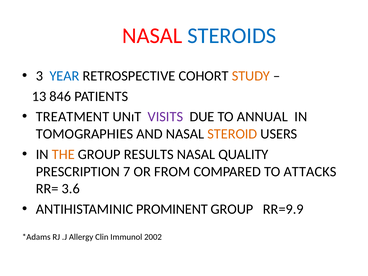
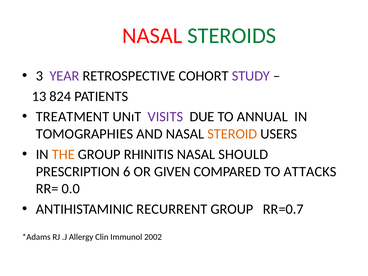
STEROIDS colour: blue -> green (232, 36)
YEAR colour: blue -> purple (64, 76)
STUDY colour: orange -> purple (251, 76)
846: 846 -> 824 (60, 96)
RESULTS: RESULTS -> RHINITIS (149, 154)
QUALITY: QUALITY -> SHOULD (243, 154)
7: 7 -> 6 (127, 172)
FROM: FROM -> GIVEN (172, 172)
3.6: 3.6 -> 0.0 (71, 189)
PROMINENT: PROMINENT -> RECURRENT (172, 209)
RR=9.9: RR=9.9 -> RR=0.7 (283, 209)
